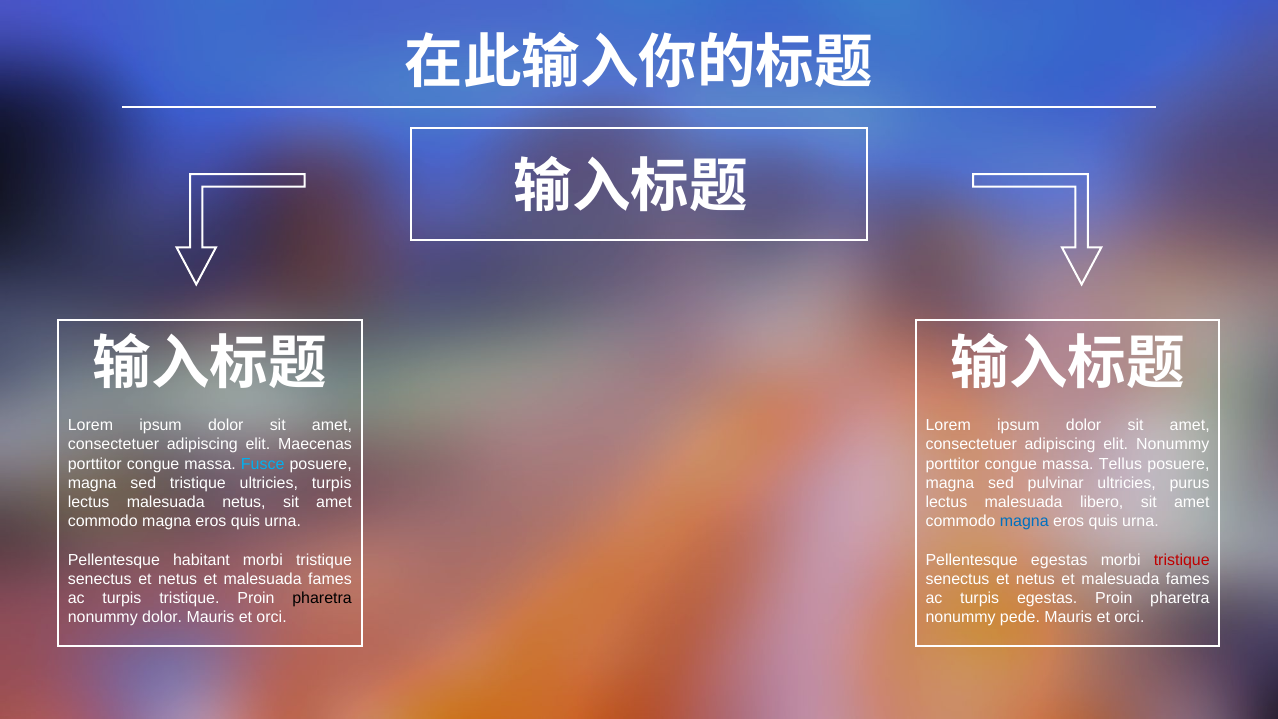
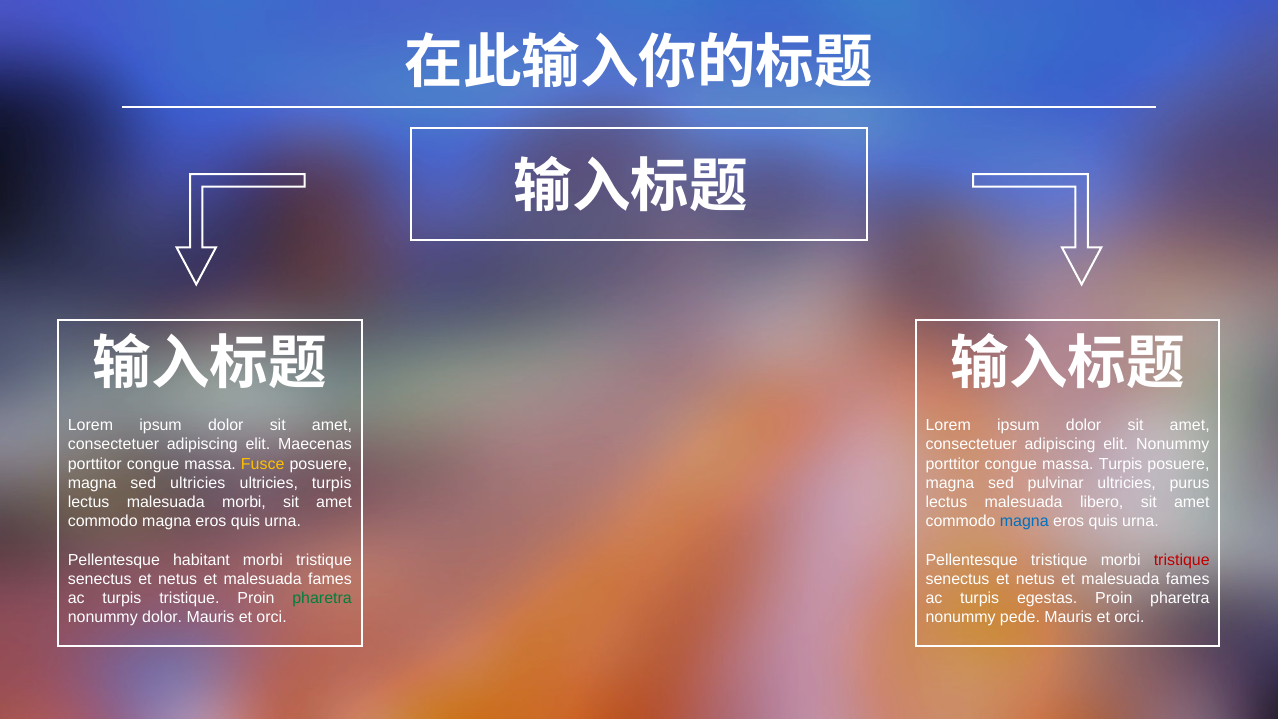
Fusce colour: light blue -> yellow (263, 464)
massa Tellus: Tellus -> Turpis (1121, 464)
sed tristique: tristique -> ultricies (198, 483)
malesuada netus: netus -> morbi (244, 502)
Pellentesque egestas: egestas -> tristique (1059, 560)
pharetra colour: black -> green (322, 598)
